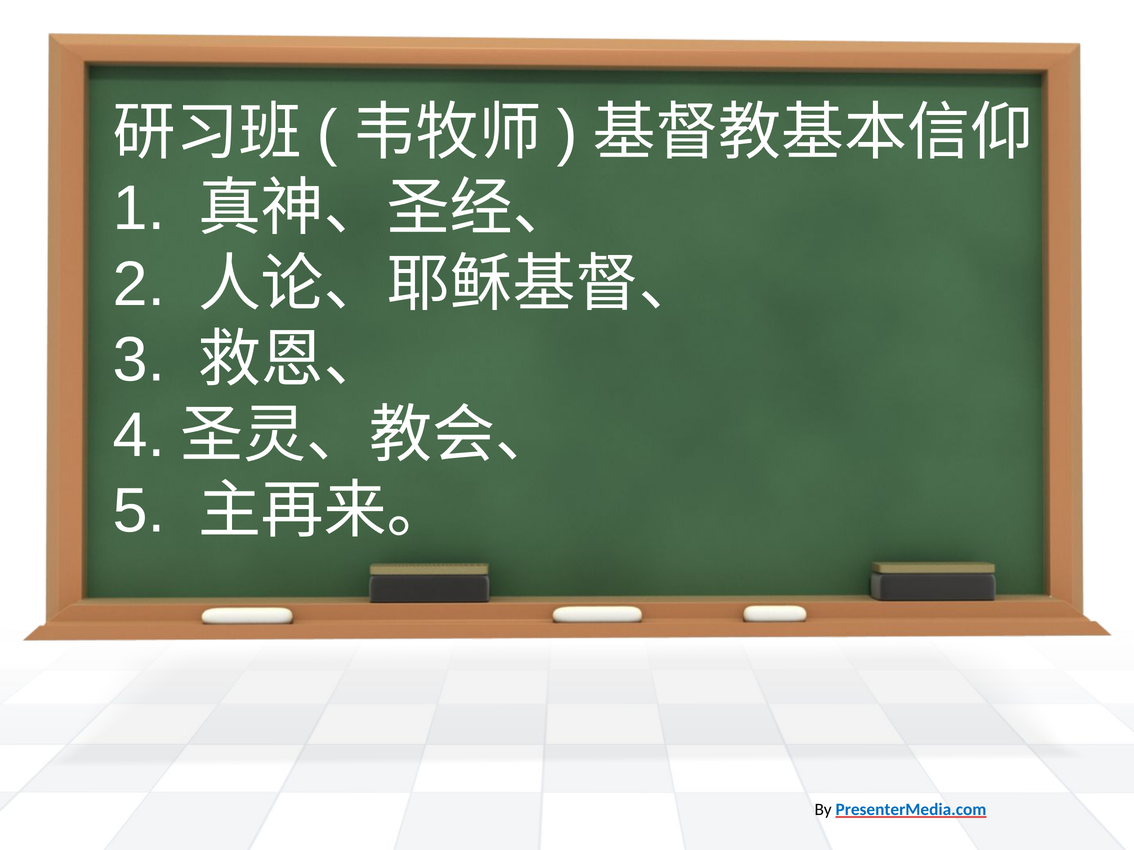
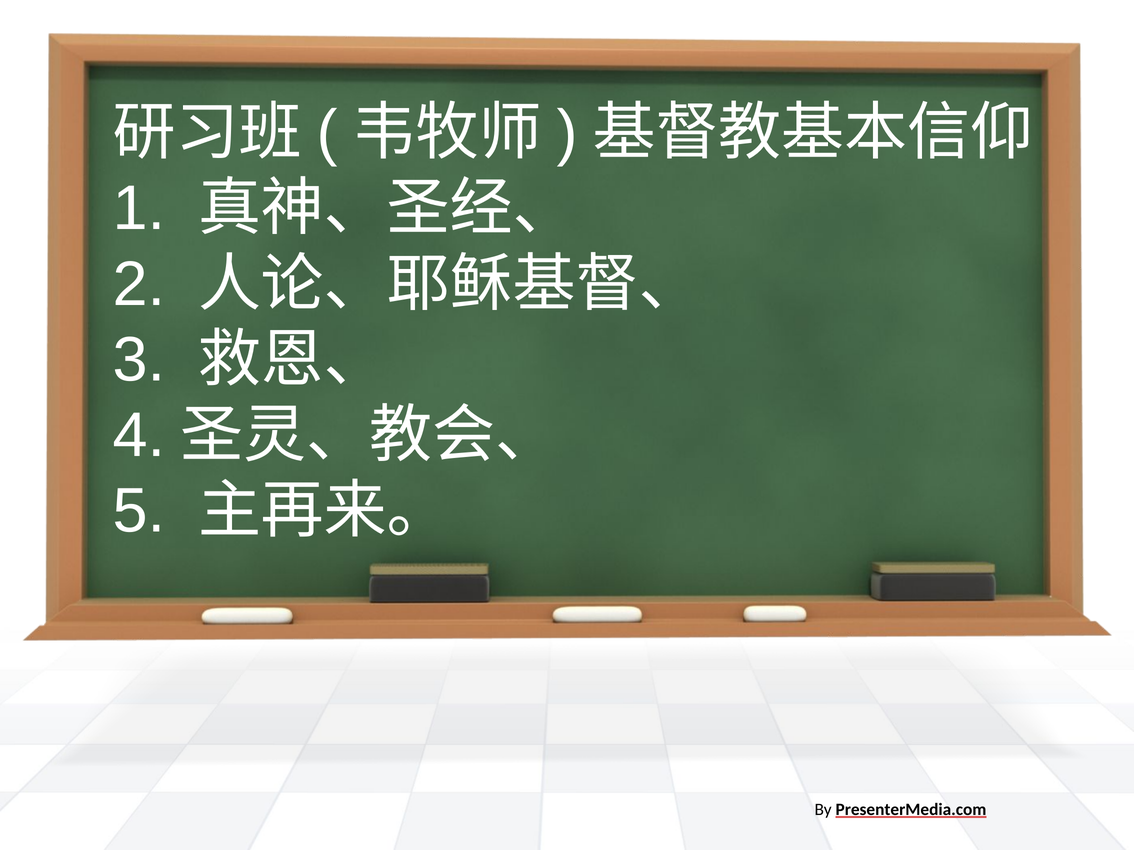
PresenterMedia.com colour: blue -> black (911, 810)
